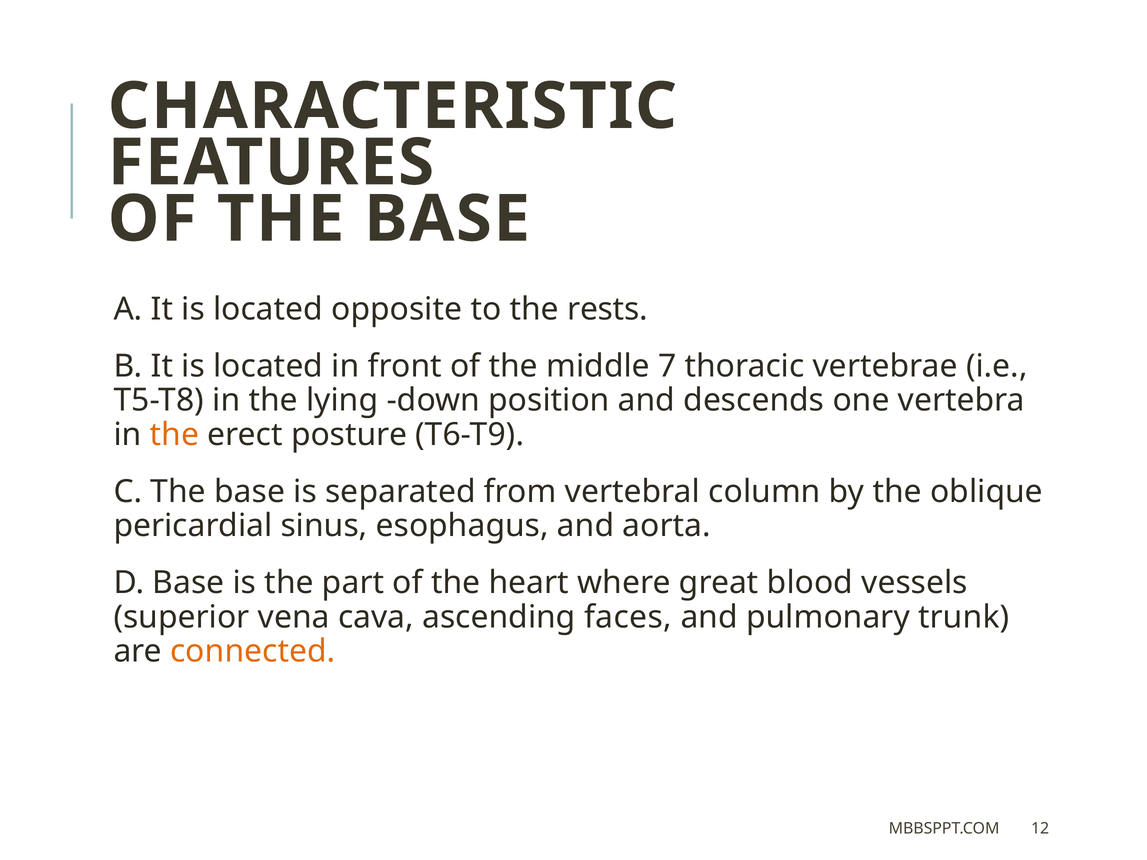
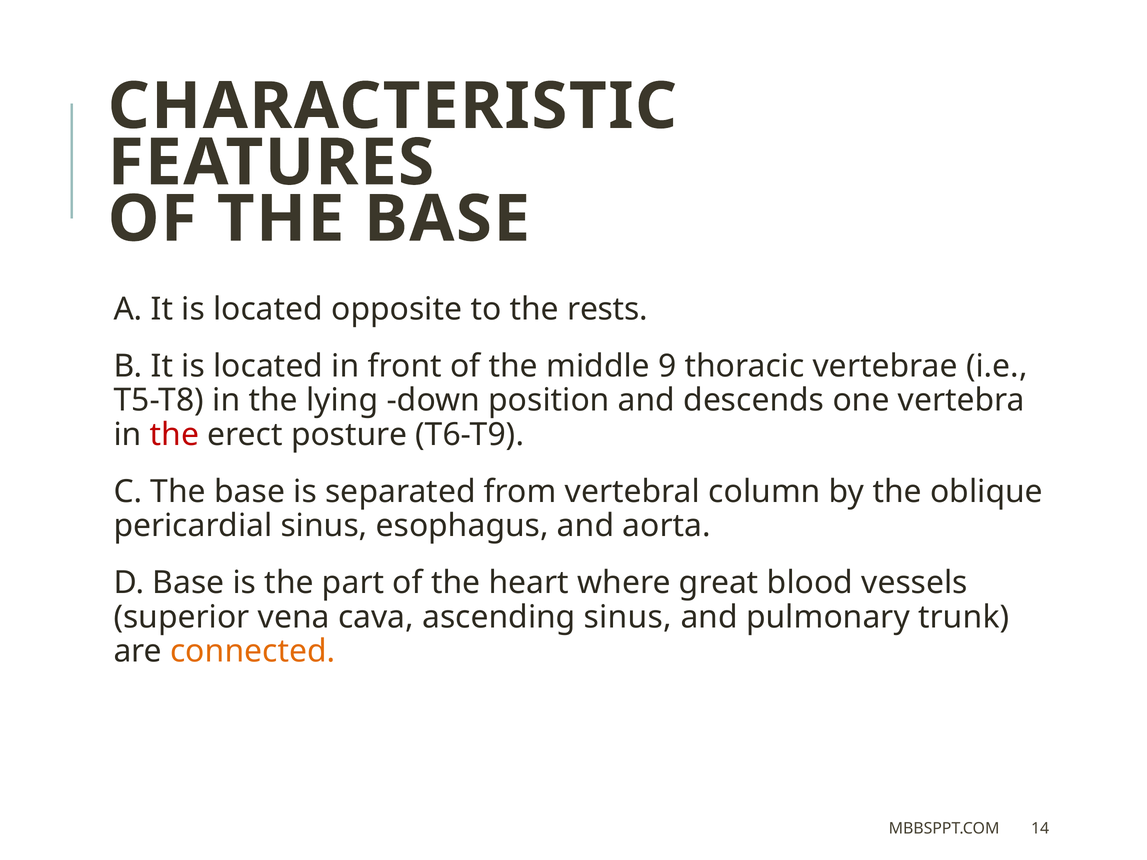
7: 7 -> 9 (667, 366)
the colour: orange -> red (174, 435)
ascending faces: faces -> sinus (628, 617)
12: 12 -> 14 (1040, 829)
